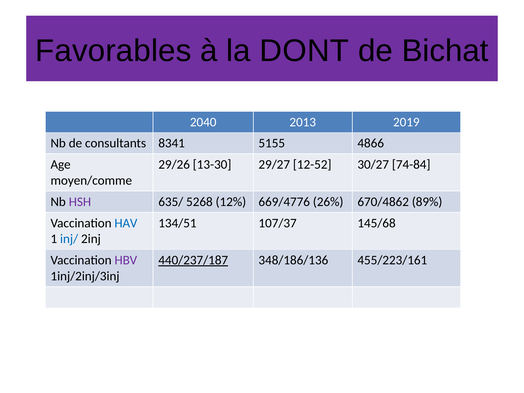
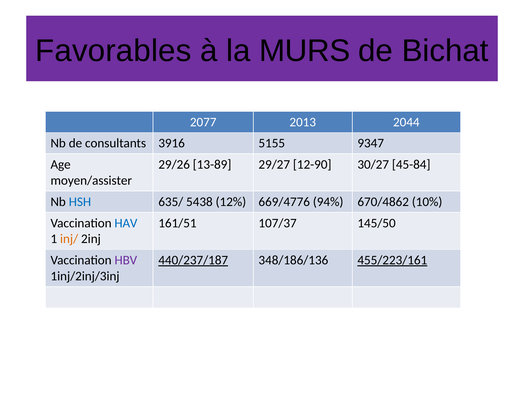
DONT: DONT -> MURS (305, 51)
2040: 2040 -> 2077 (203, 122)
2019: 2019 -> 2044 (406, 122)
8341: 8341 -> 3916 (172, 143)
4866: 4866 -> 9347 (371, 143)
13-30: 13-30 -> 13-89 (212, 165)
12-52: 12-52 -> 12-90 (312, 165)
74-84: 74-84 -> 45-84 (411, 165)
moyen/comme: moyen/comme -> moyen/assister (91, 181)
HSH colour: purple -> blue (80, 202)
5268: 5268 -> 5438 (199, 202)
26%: 26% -> 94% (328, 202)
89%: 89% -> 10% (427, 202)
134/51: 134/51 -> 161/51 (177, 223)
145/68: 145/68 -> 145/50 (377, 223)
inj/ colour: blue -> orange (69, 239)
455/223/161 underline: none -> present (392, 260)
